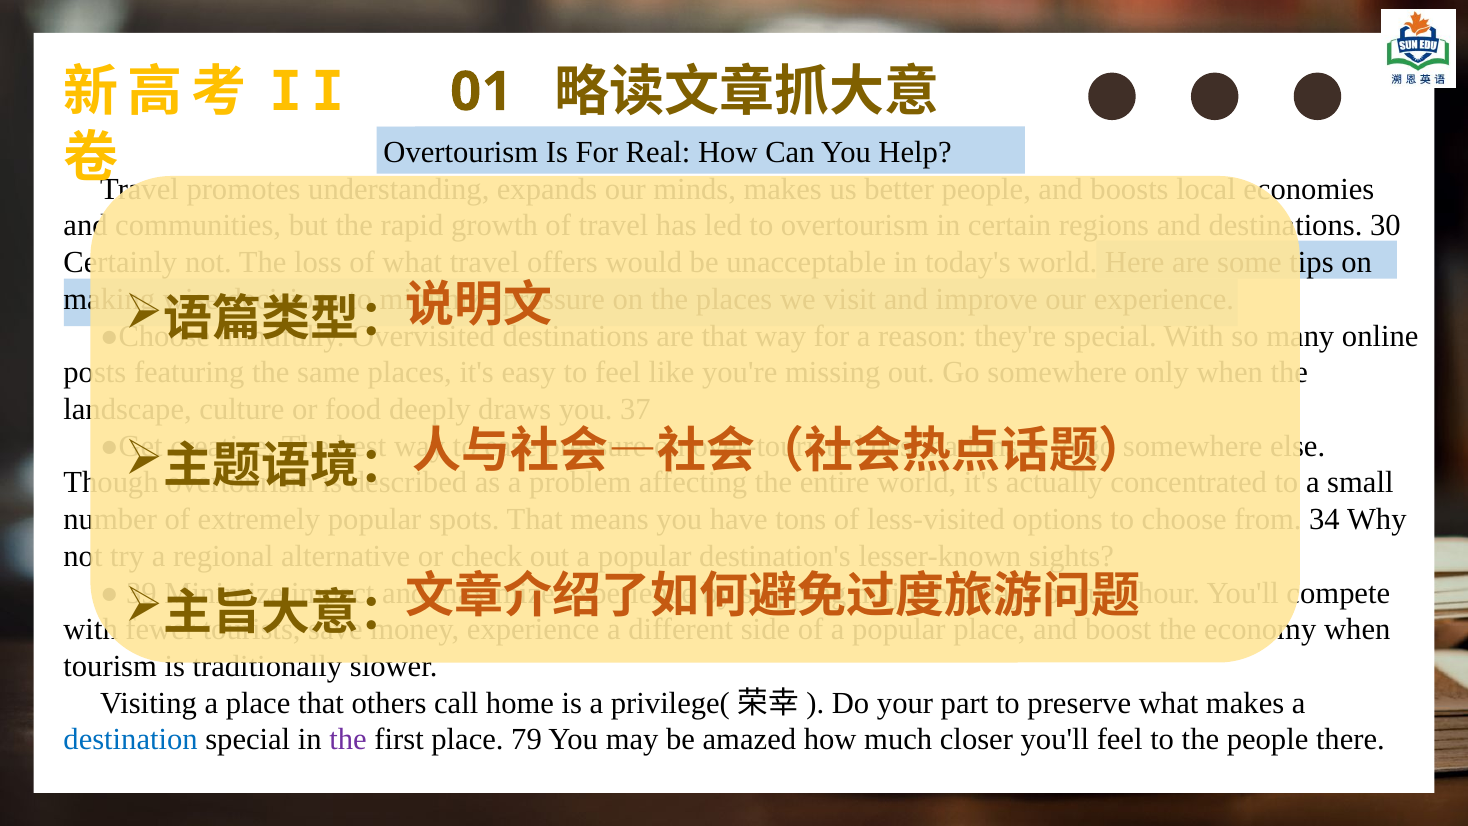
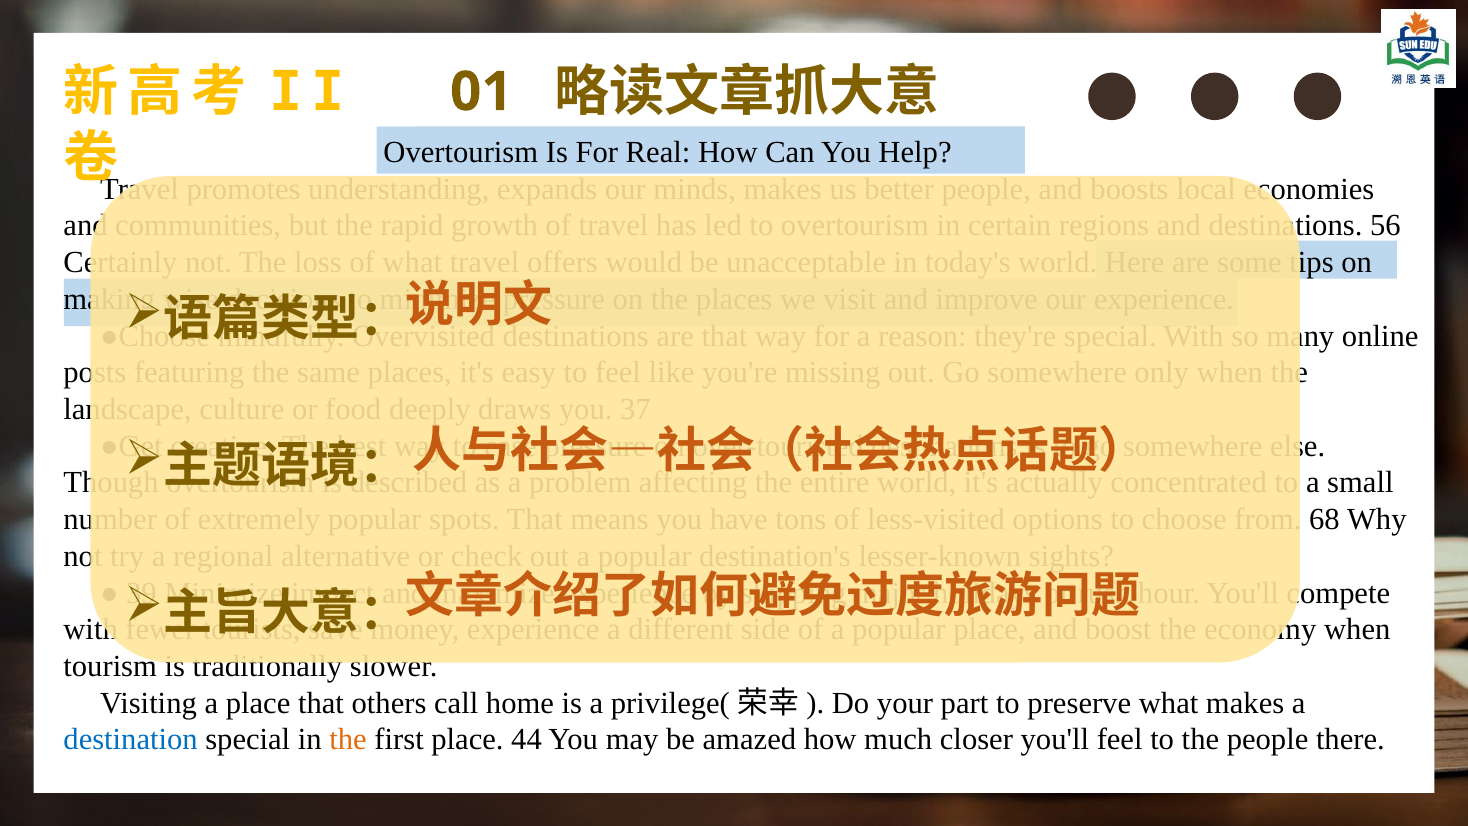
30: 30 -> 56 (1385, 226)
34: 34 -> 68 (1325, 519)
the colour: purple -> orange (348, 740)
79: 79 -> 44 (526, 740)
